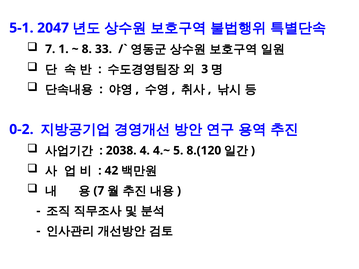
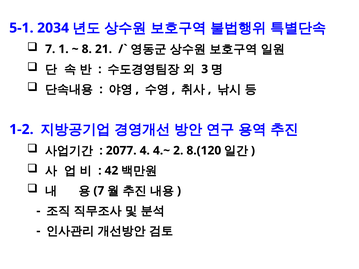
2047: 2047 -> 2034 (53, 28)
33: 33 -> 21 (104, 49)
0-2: 0-2 -> 1-2 (21, 130)
2038: 2038 -> 2077 (121, 151)
5: 5 -> 2 (178, 151)
